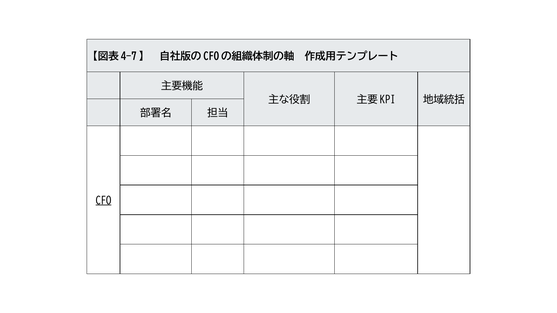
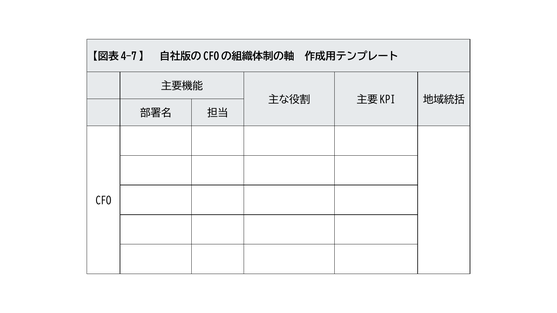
CFO underline: present -> none (103, 201)
